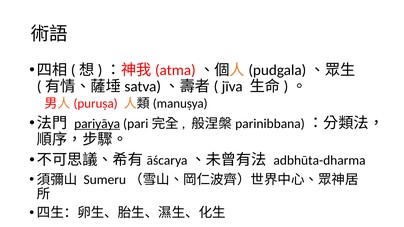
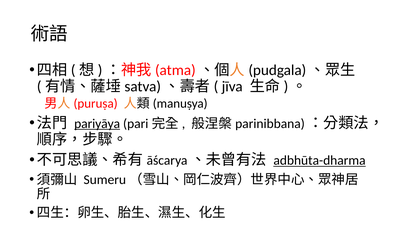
adbhūta-dharma underline: none -> present (320, 161)
